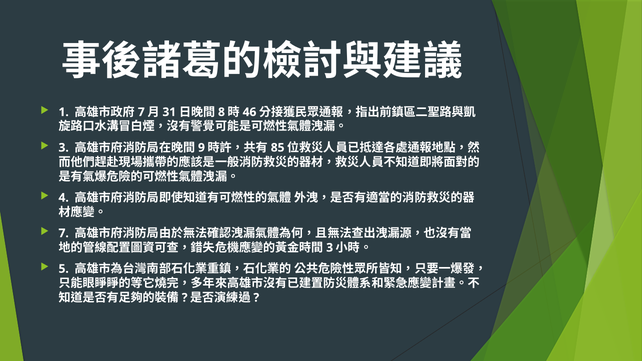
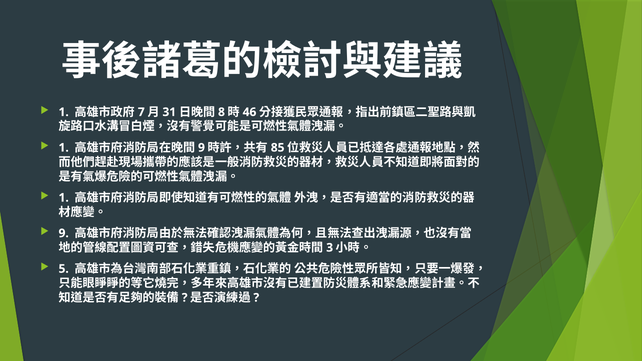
3: 3 -> 1 (64, 148)
4: 4 -> 1 (64, 198)
7: 7 -> 9 (64, 233)
